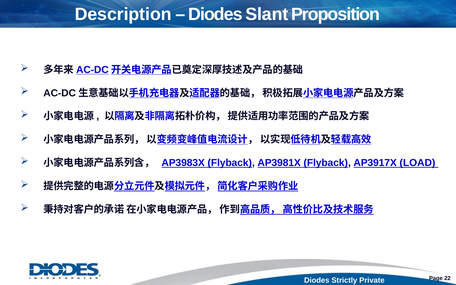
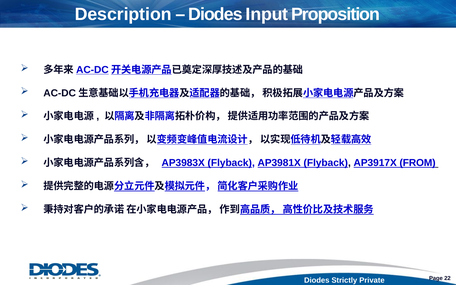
Slant: Slant -> Input (267, 14)
LOAD: LOAD -> FROM (418, 163)
